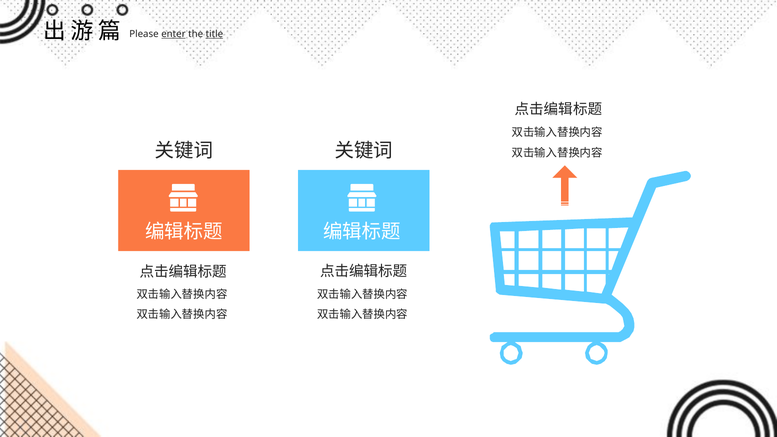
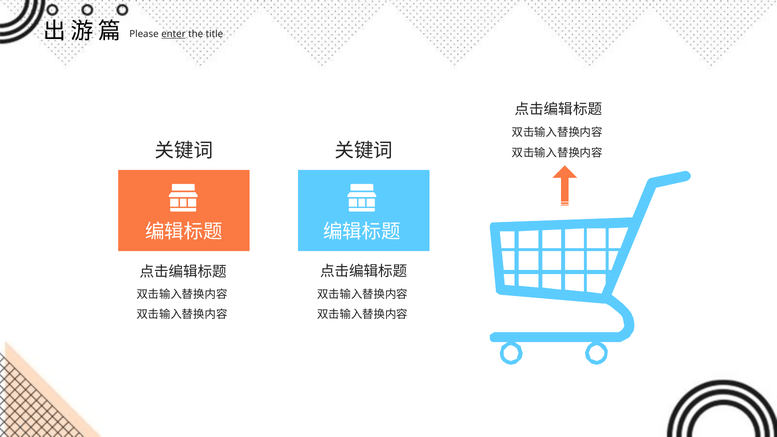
title underline: present -> none (214, 34)
